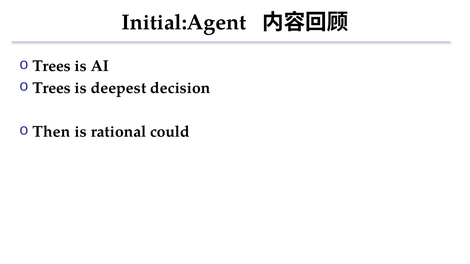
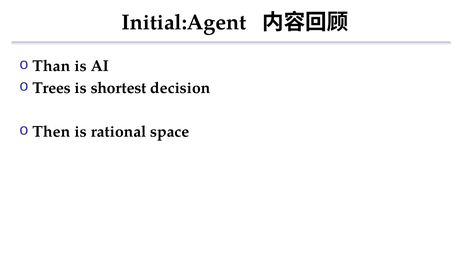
Trees: Trees -> Than (51, 66)
deepest: deepest -> shortest (119, 88)
could: could -> space (170, 132)
